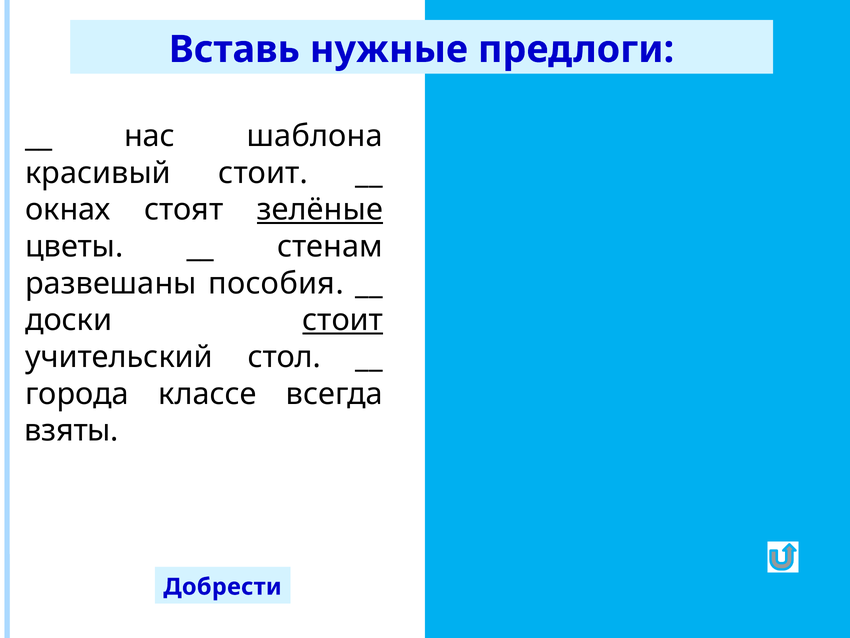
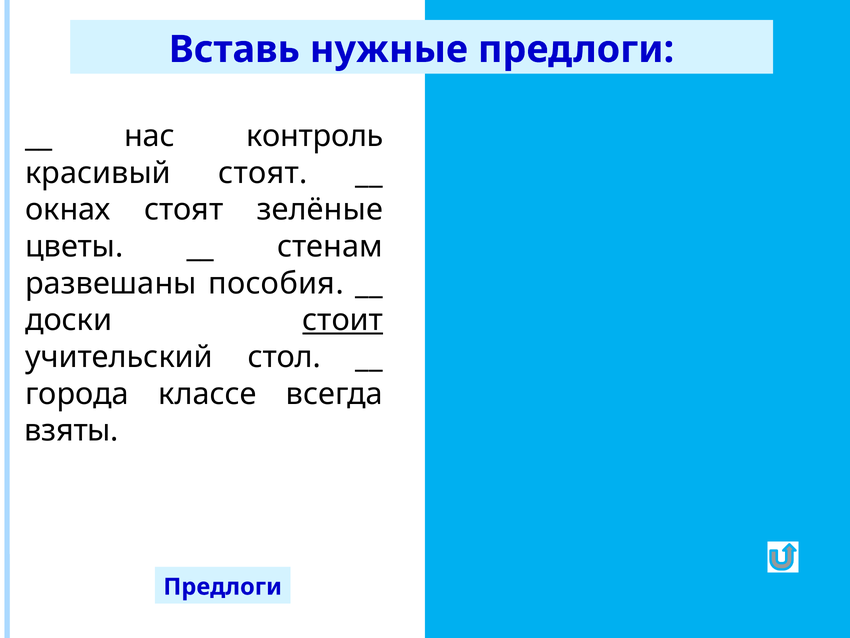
шаблона: шаблона -> контроль (315, 136)
красивый стоит: стоит -> стоят (263, 173)
зелёные underline: present -> none (320, 210)
Добрести: Добрести -> Предлоги (223, 586)
